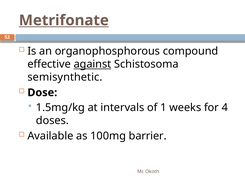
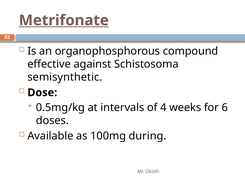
against underline: present -> none (92, 64)
1.5mg/kg: 1.5mg/kg -> 0.5mg/kg (60, 108)
1: 1 -> 4 (163, 108)
4: 4 -> 6 (225, 108)
barrier: barrier -> during (148, 136)
